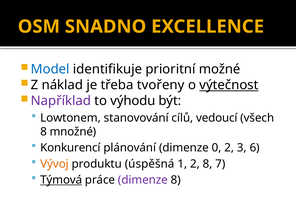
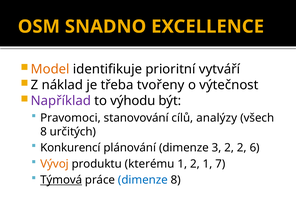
Model colour: blue -> orange (50, 69)
možné: možné -> vytváří (220, 69)
výtečnost underline: present -> none (229, 85)
Lowtonem: Lowtonem -> Pravomoci (71, 118)
vedoucí: vedoucí -> analýzy (217, 118)
množné: množné -> určitých (73, 132)
0: 0 -> 3 (217, 148)
2 3: 3 -> 2 (242, 148)
úspěšná: úspěšná -> kterému (150, 164)
2 8: 8 -> 1 (208, 164)
dimenze colour: purple -> blue (143, 180)
